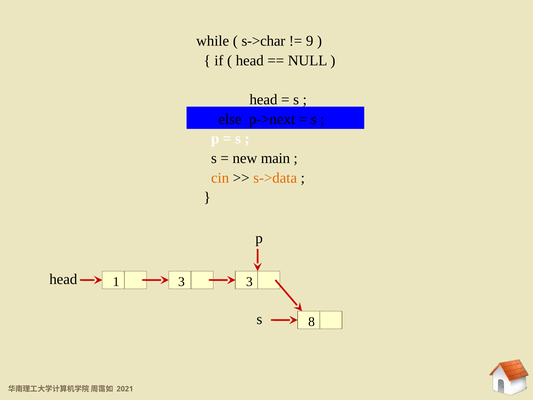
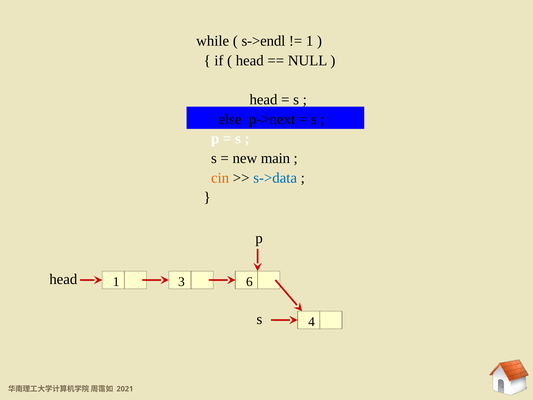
s->char: s->char -> s->endl (263, 41)
9: 9 -> 1 (310, 41)
s->data colour: orange -> blue (275, 178)
3 3: 3 -> 6 (249, 282)
8: 8 -> 4 (312, 322)
